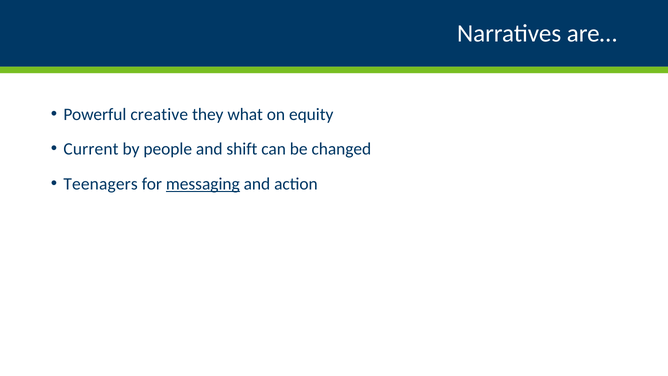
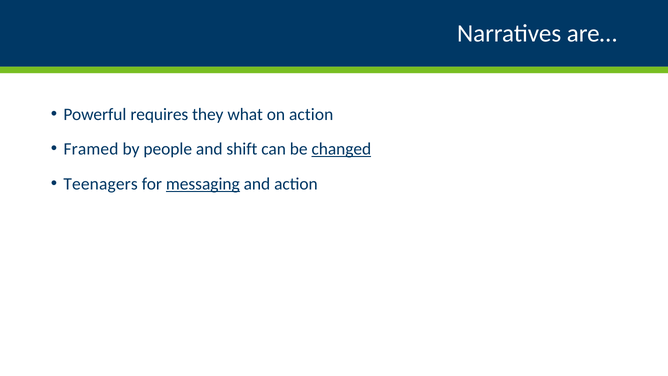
creative: creative -> requires (159, 114)
on equity: equity -> action (311, 114)
Current: Current -> Framed (91, 149)
changed underline: none -> present (341, 149)
